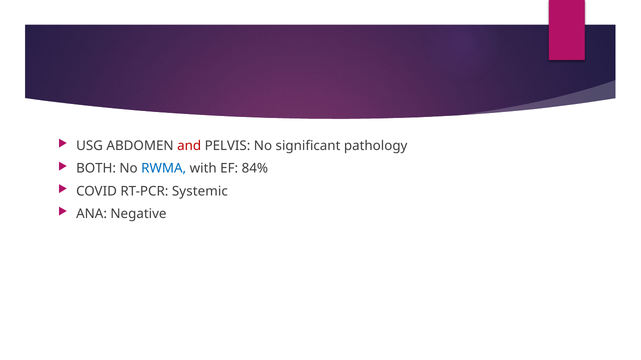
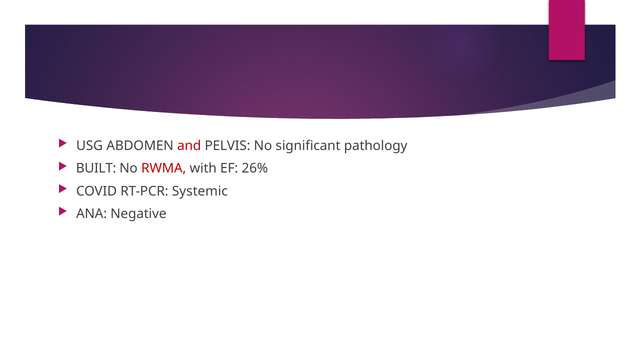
BOTH: BOTH -> BUILT (96, 169)
RWMA colour: blue -> red (164, 169)
84%: 84% -> 26% (255, 169)
